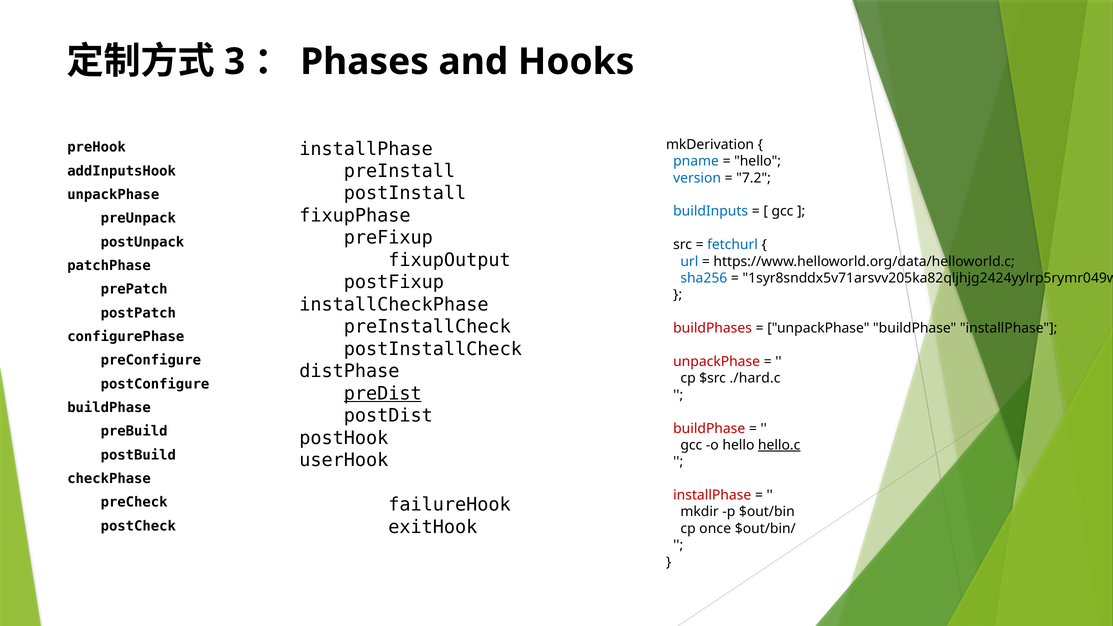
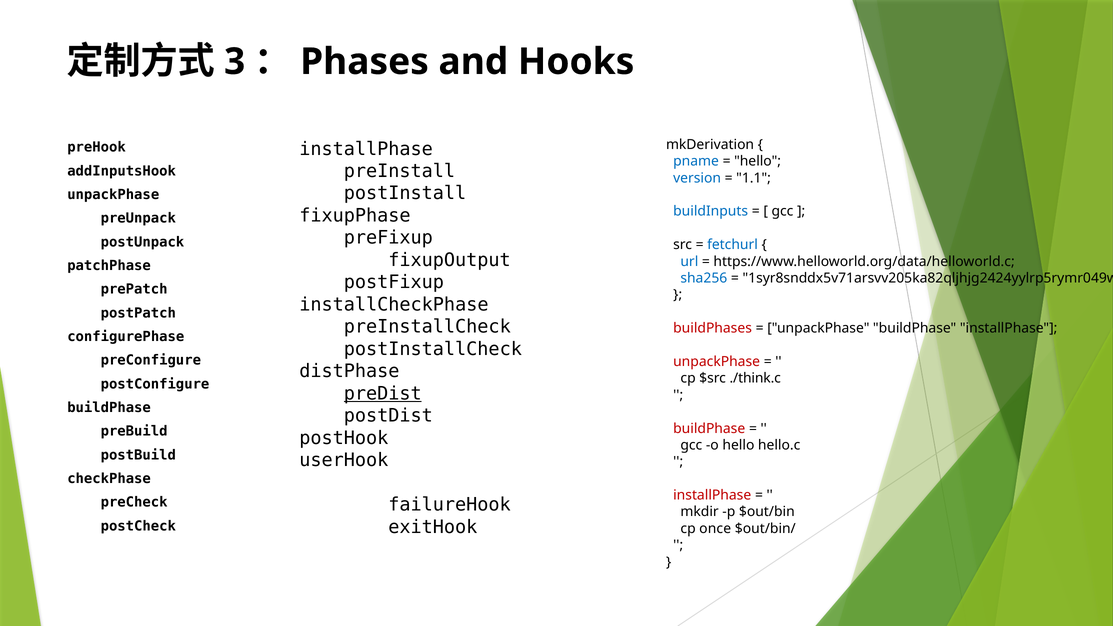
7.2: 7.2 -> 1.1 (754, 178)
./hard.c: ./hard.c -> ./think.c (755, 378)
hello.c underline: present -> none (779, 445)
